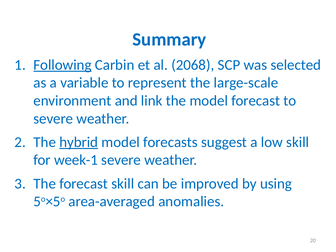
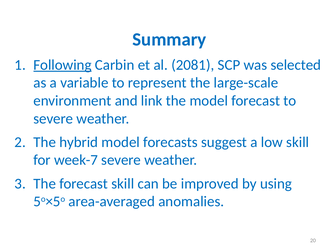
2068: 2068 -> 2081 (193, 65)
hybrid underline: present -> none (79, 142)
week-1: week-1 -> week-7 (76, 160)
